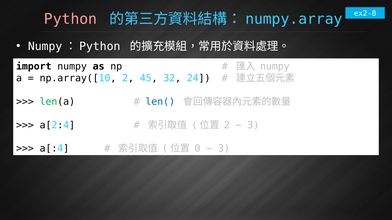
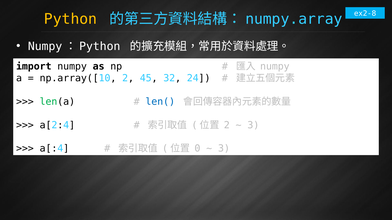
Python colour: pink -> yellow (71, 19)
